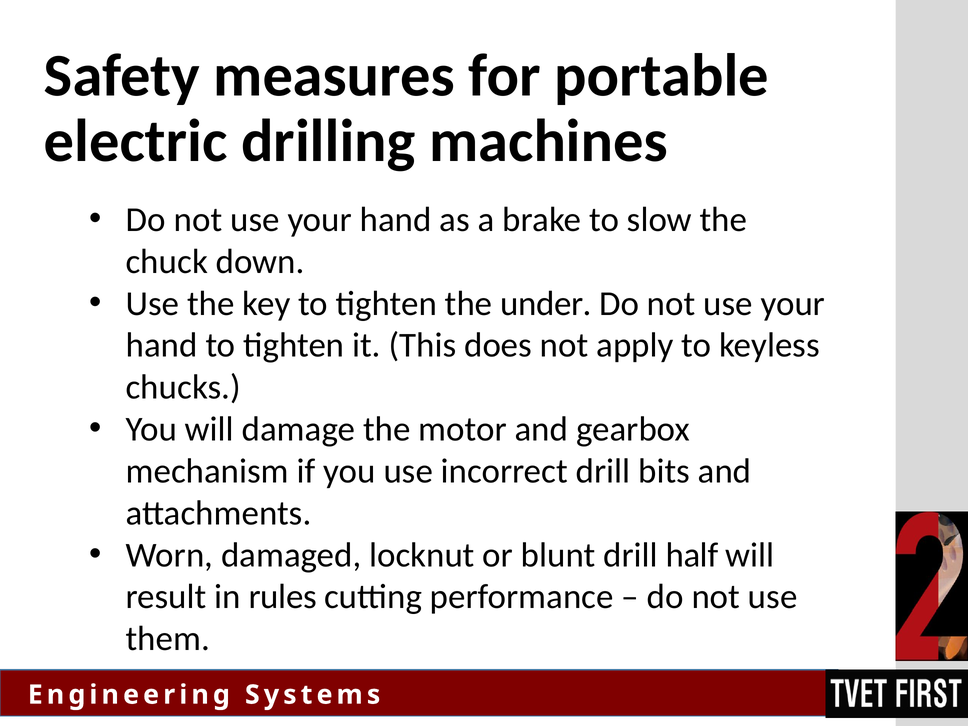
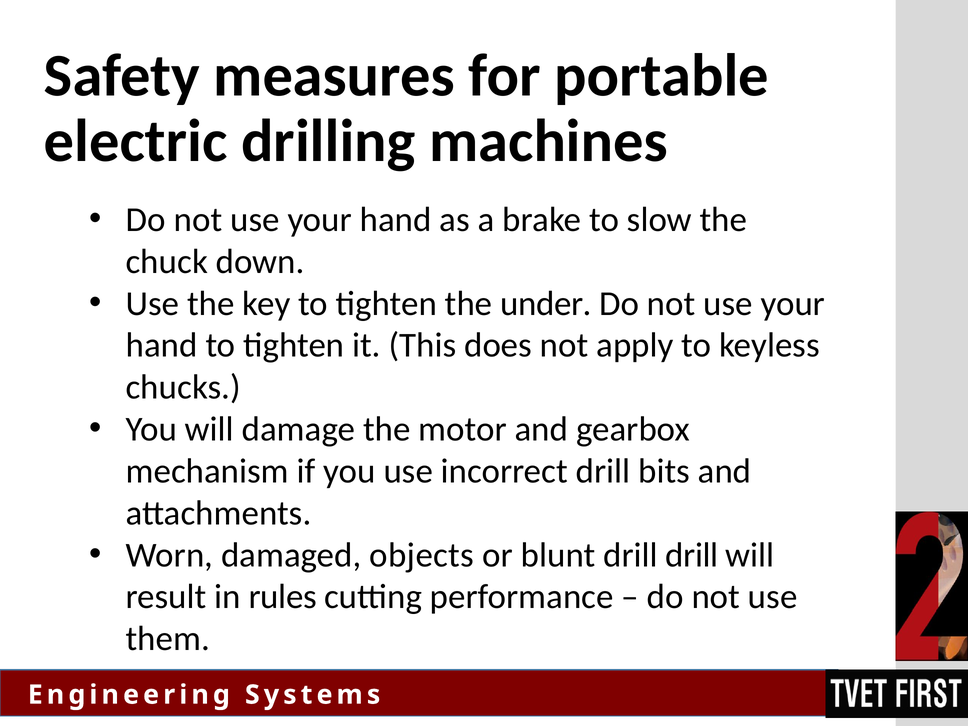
locknut: locknut -> objects (422, 555)
drill half: half -> drill (692, 555)
